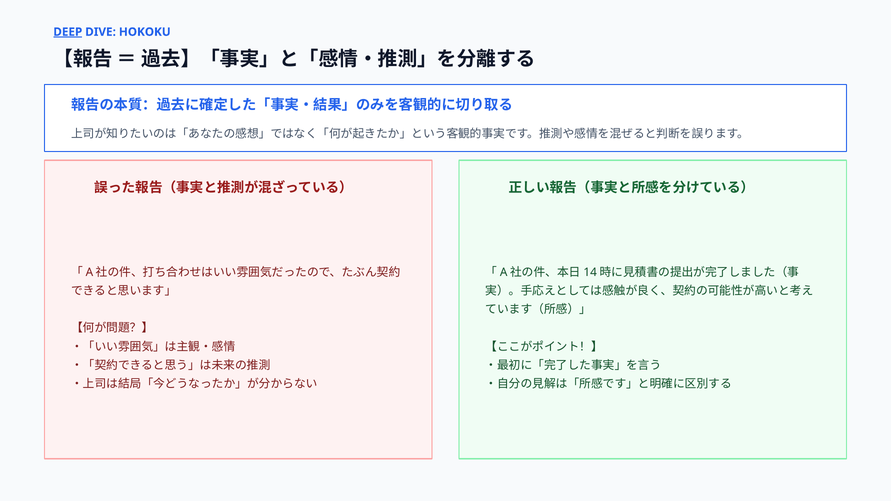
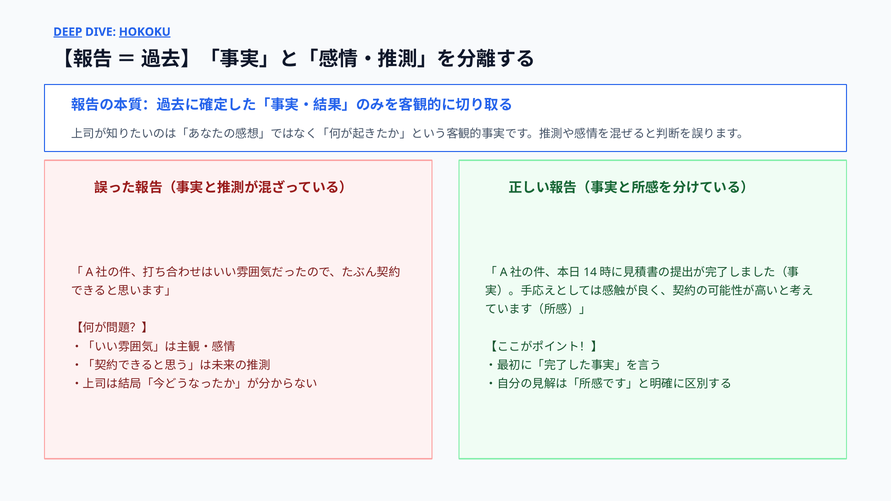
HOKOKU underline: none -> present (145, 32)
